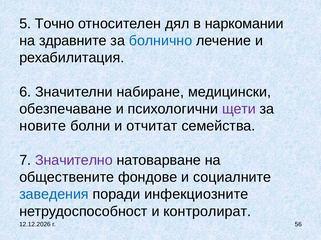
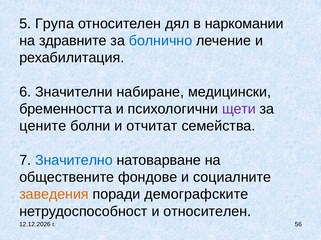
Точно: Точно -> Група (55, 24)
обезпечаване: обезпечаване -> бременността (66, 109)
новите: новите -> цените (43, 126)
Значително colour: purple -> blue (74, 161)
заведения colour: blue -> orange (54, 195)
инфекциозните: инфекциозните -> демографските (196, 195)
и контролират: контролират -> относителен (207, 212)
